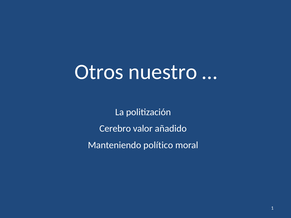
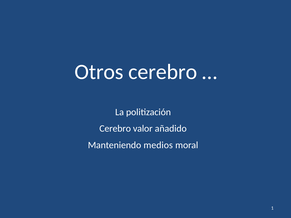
Otros nuestro: nuestro -> cerebro (163, 72)
político: político -> medios (158, 145)
